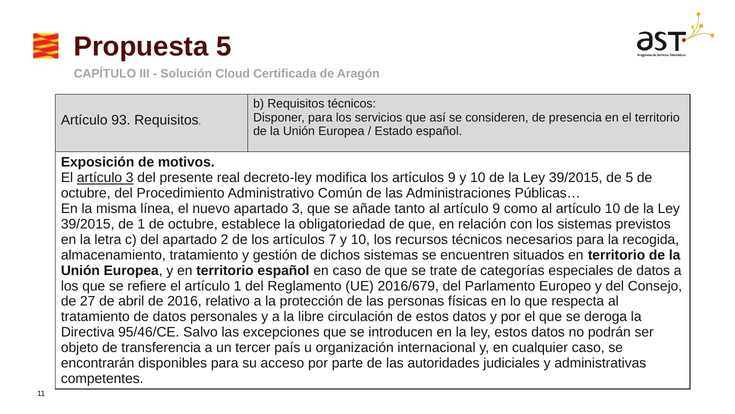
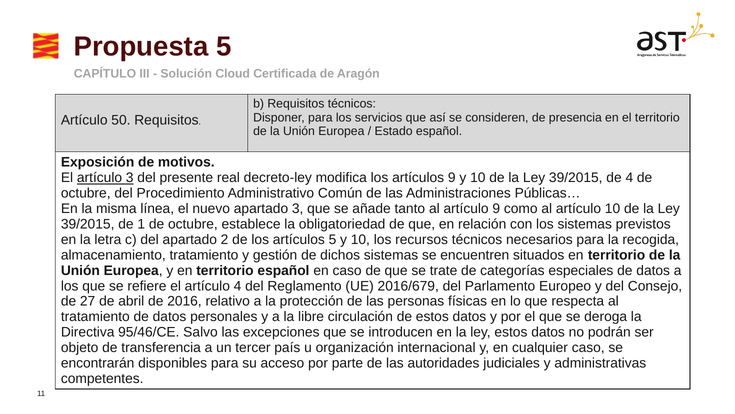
93: 93 -> 50 (121, 120)
de 5: 5 -> 4 (629, 178)
artículos 7: 7 -> 5 (332, 239)
artículo 1: 1 -> 4 (238, 286)
